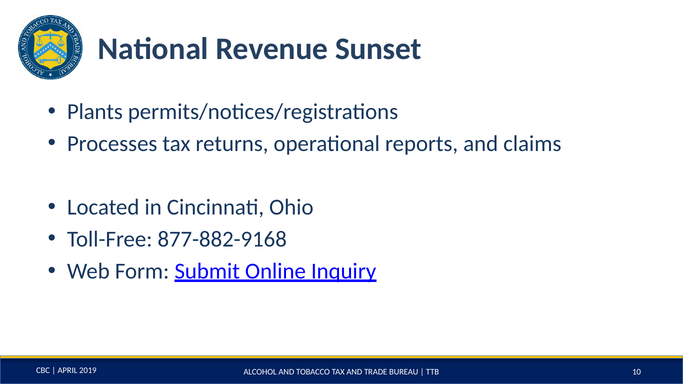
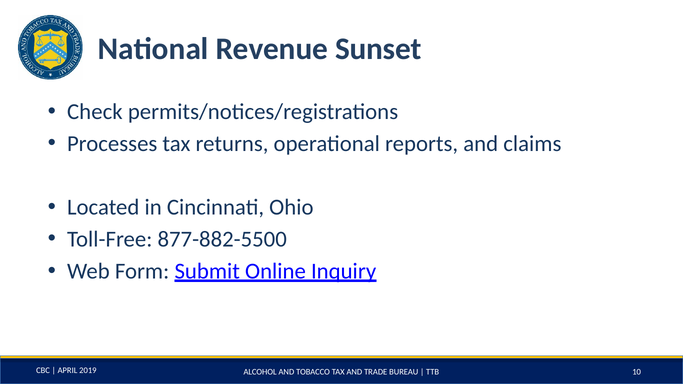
Plants: Plants -> Check (95, 112)
877-882-9168: 877-882-9168 -> 877-882-5500 (222, 239)
